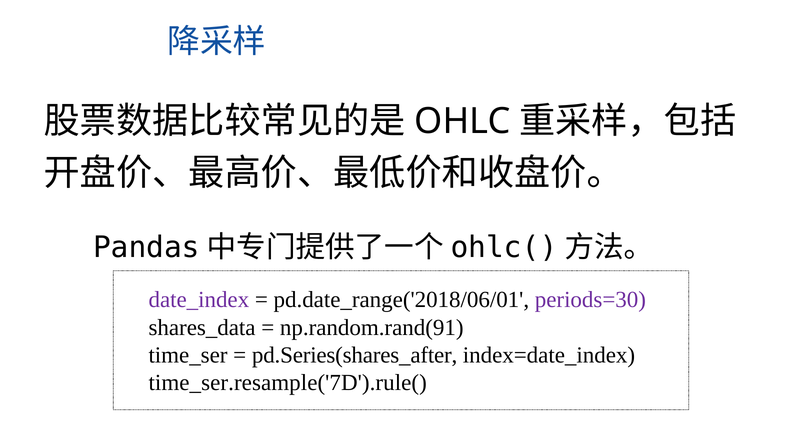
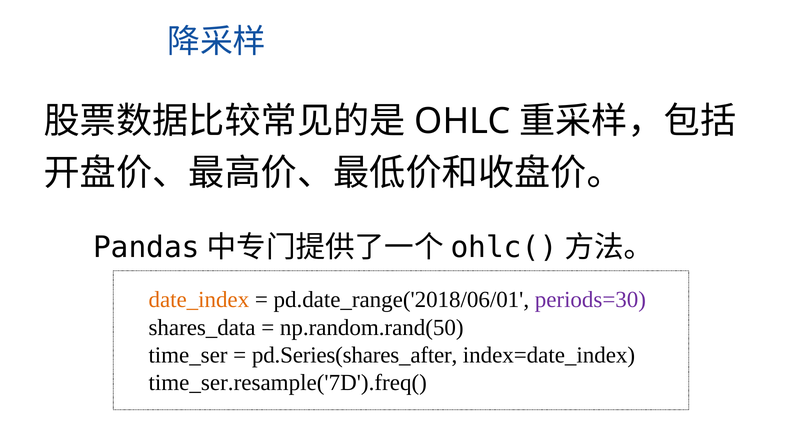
date_index colour: purple -> orange (199, 300)
np.random.rand(91: np.random.rand(91 -> np.random.rand(50 (372, 327)
time_ser.resample('7D').rule(: time_ser.resample('7D').rule( -> time_ser.resample('7D').freq( (288, 383)
